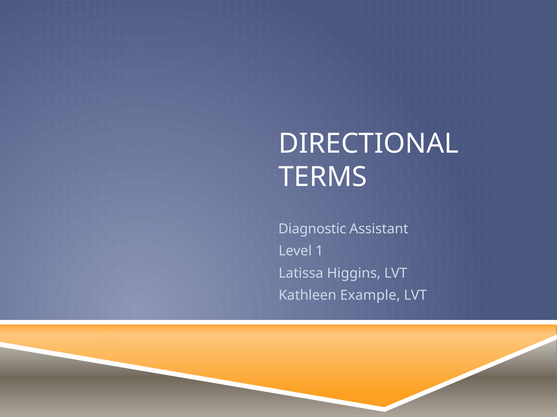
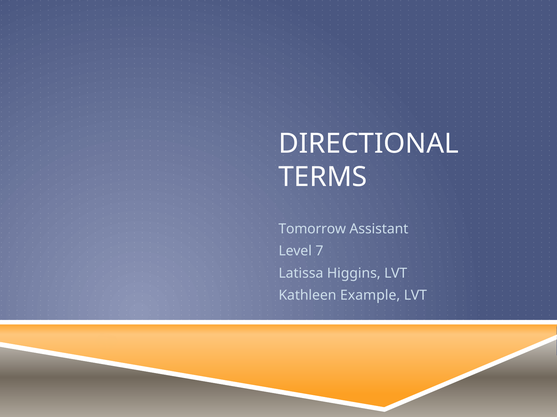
Diagnostic: Diagnostic -> Tomorrow (312, 229)
1: 1 -> 7 (319, 252)
